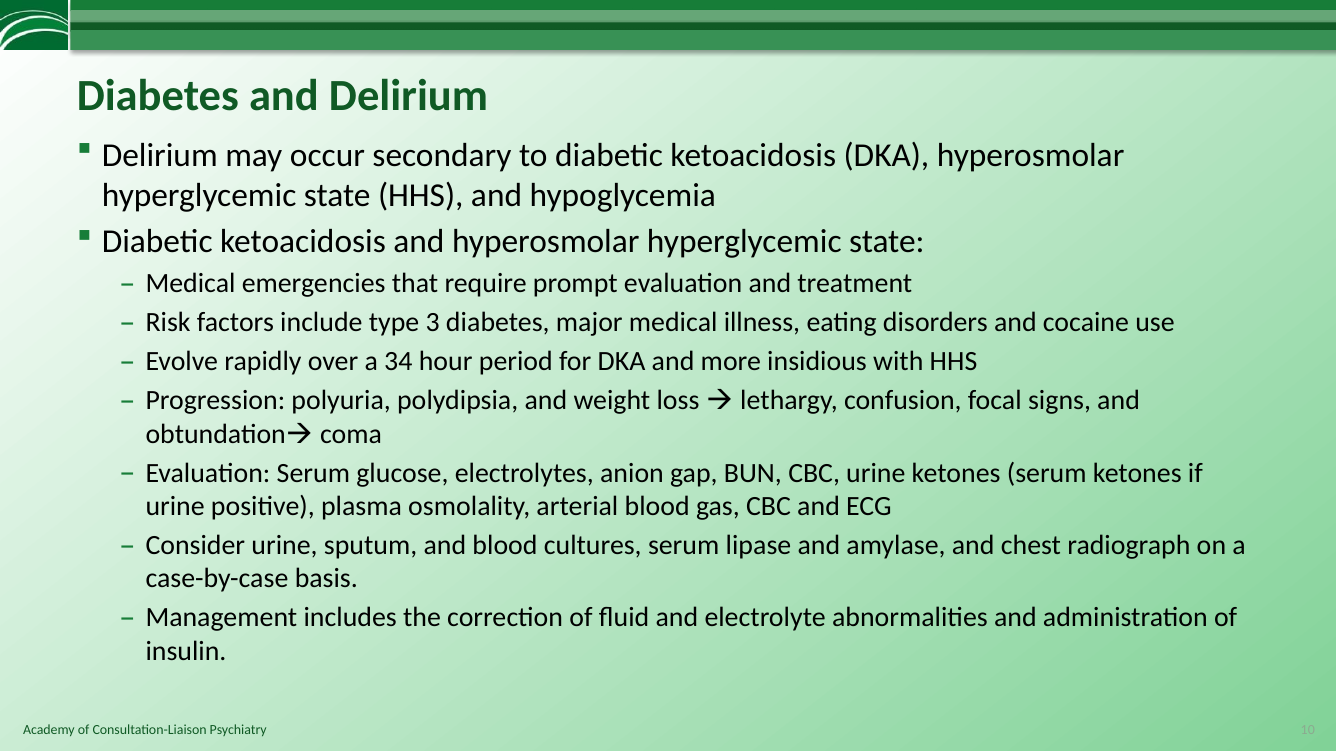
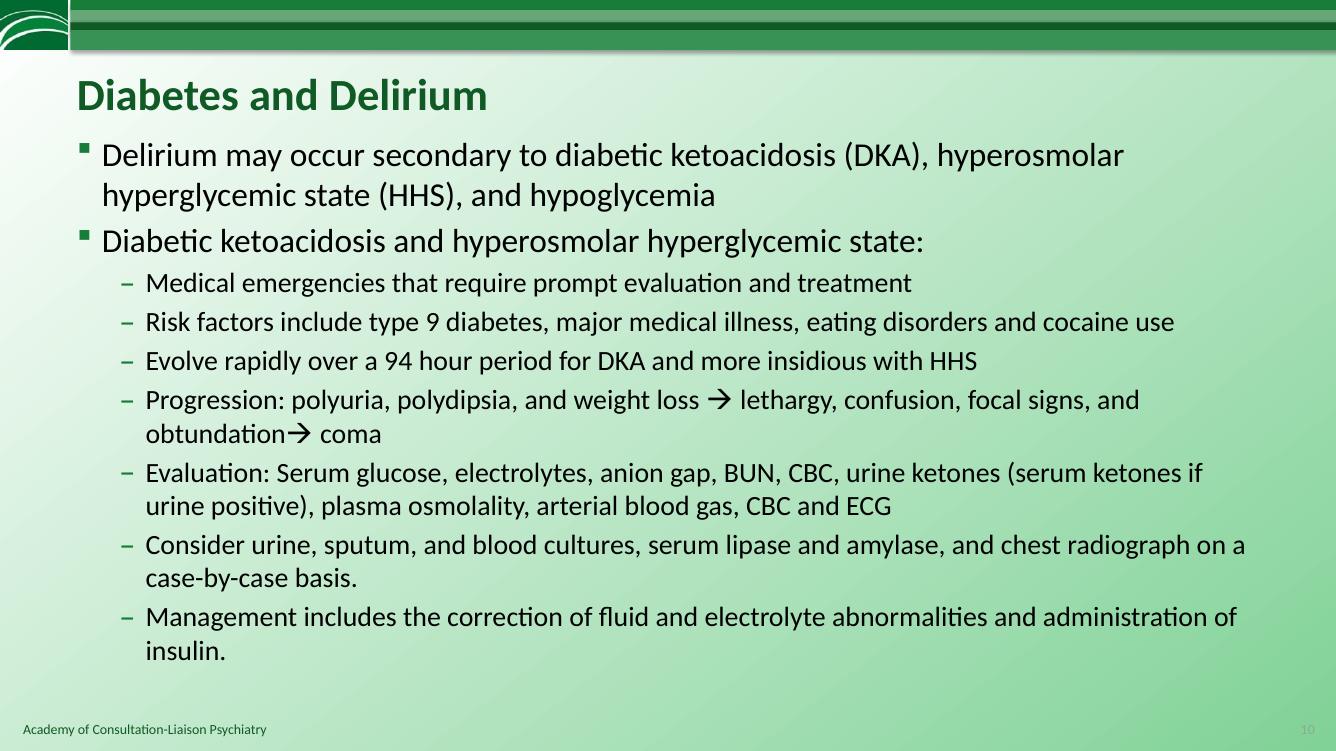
3: 3 -> 9 (433, 323)
34: 34 -> 94 (398, 362)
